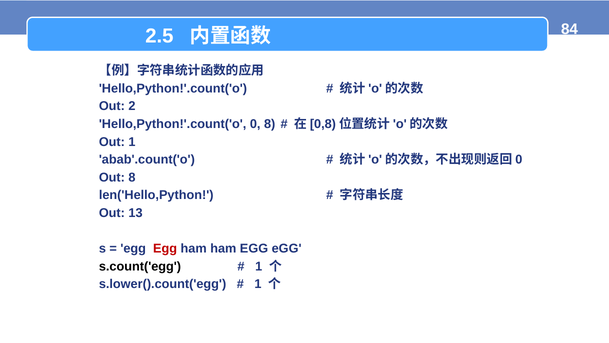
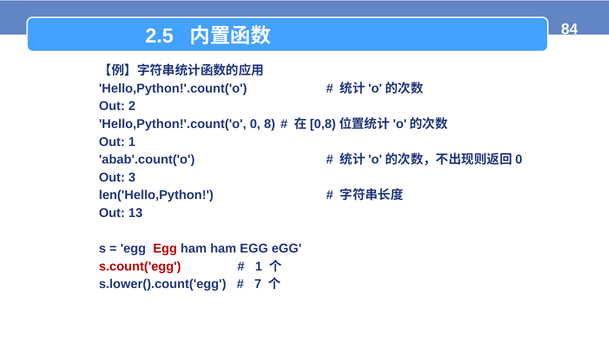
Out 8: 8 -> 3 (132, 177)
s.count('egg colour: black -> red (140, 266)
1: 1 -> 7 (258, 284)
